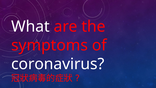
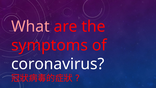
What colour: white -> pink (30, 26)
